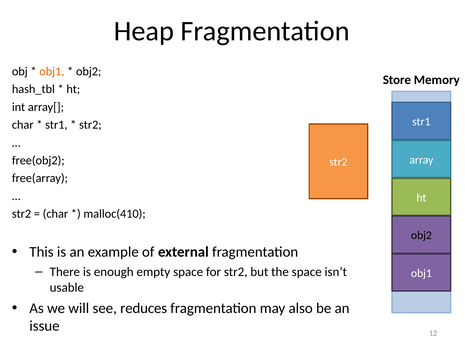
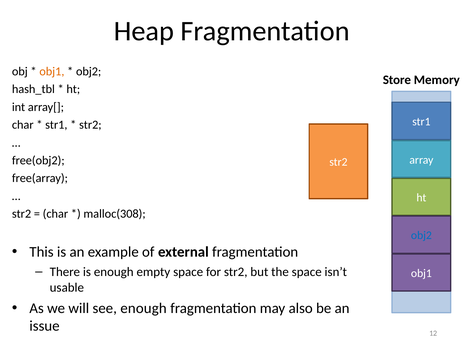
malloc(410: malloc(410 -> malloc(308 (115, 214)
obj2 colour: black -> blue (421, 235)
see reduces: reduces -> enough (144, 308)
